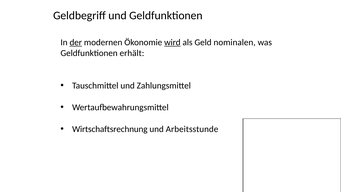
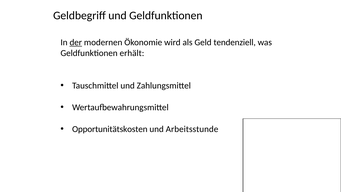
wird underline: present -> none (172, 42)
nominalen: nominalen -> tendenziell (235, 42)
Wirtschaftsrechnung: Wirtschaftsrechnung -> Opportunitätskosten (110, 129)
